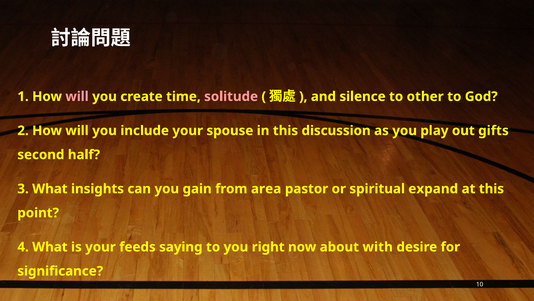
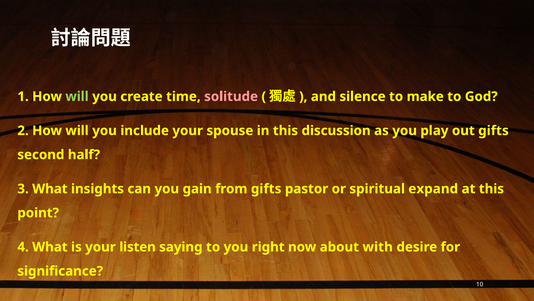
will colour: pink -> light green (77, 96)
other: other -> make (425, 96)
from area: area -> gifts (266, 188)
feeds: feeds -> listen (138, 247)
